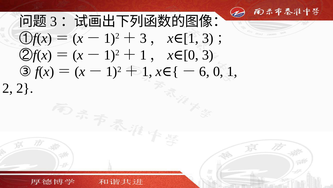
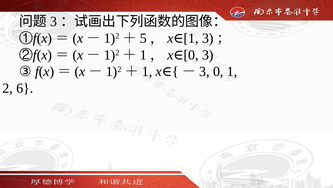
3: 3 -> 5 (143, 38)
6: 6 -> 3 (204, 71)
2 2: 2 -> 6 (25, 88)
